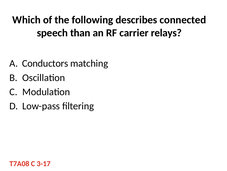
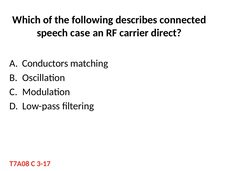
than: than -> case (80, 33)
relays: relays -> direct (166, 33)
